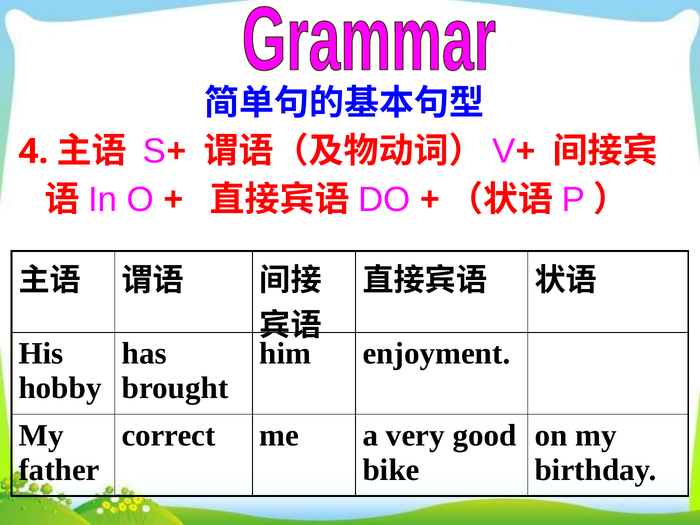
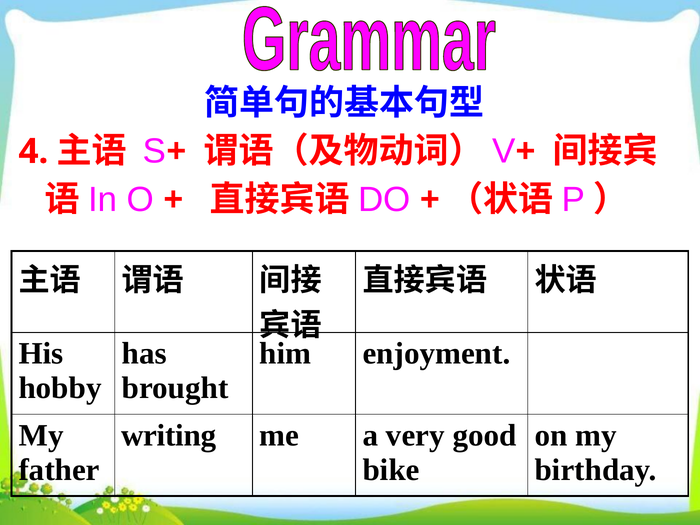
correct: correct -> writing (169, 435)
